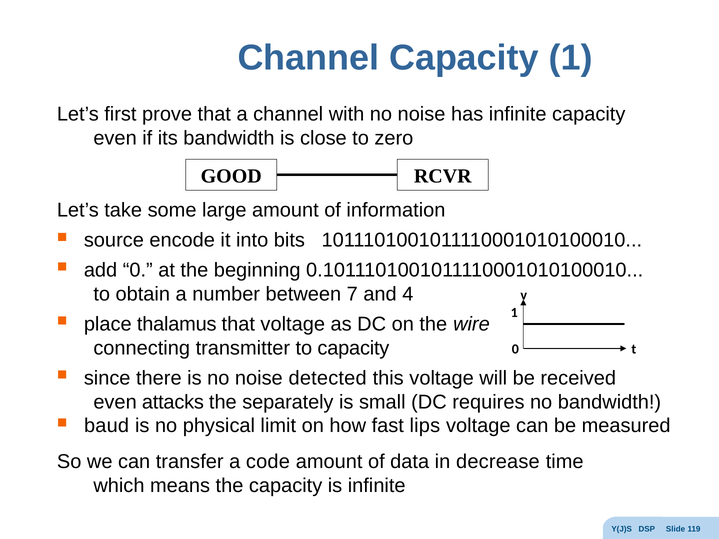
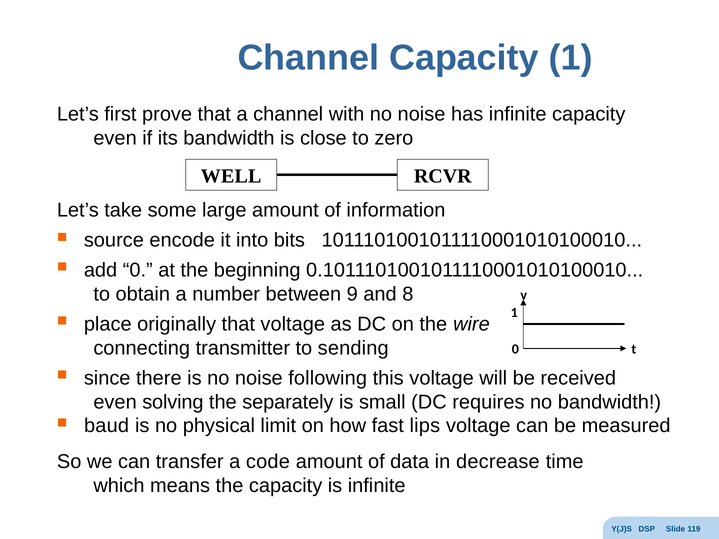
GOOD: GOOD -> WELL (231, 176)
7: 7 -> 9 (352, 294)
4: 4 -> 8 (408, 294)
thalamus: thalamus -> originally (177, 324)
to capacity: capacity -> sending (353, 348)
detected: detected -> following (328, 378)
attacks: attacks -> solving (173, 402)
